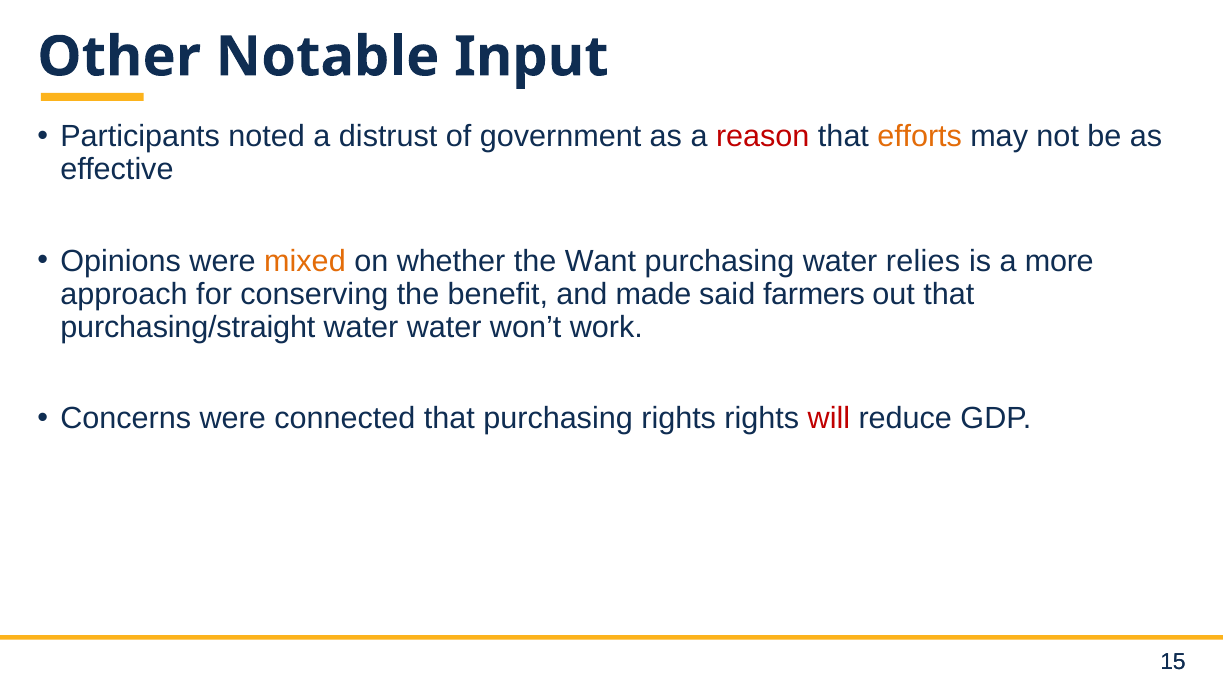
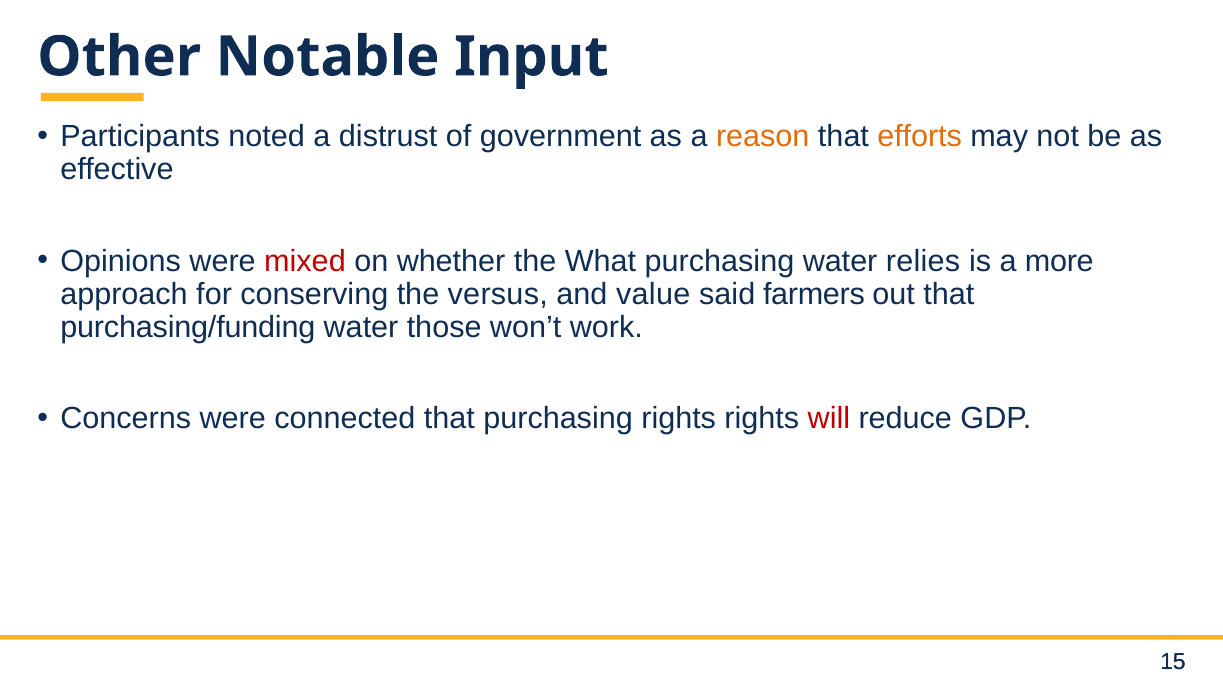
reason colour: red -> orange (763, 137)
mixed colour: orange -> red (305, 261)
Want: Want -> What (600, 261)
benefit: benefit -> versus (498, 294)
made: made -> value (653, 294)
purchasing/straight: purchasing/straight -> purchasing/funding (188, 327)
water water: water -> those (444, 327)
